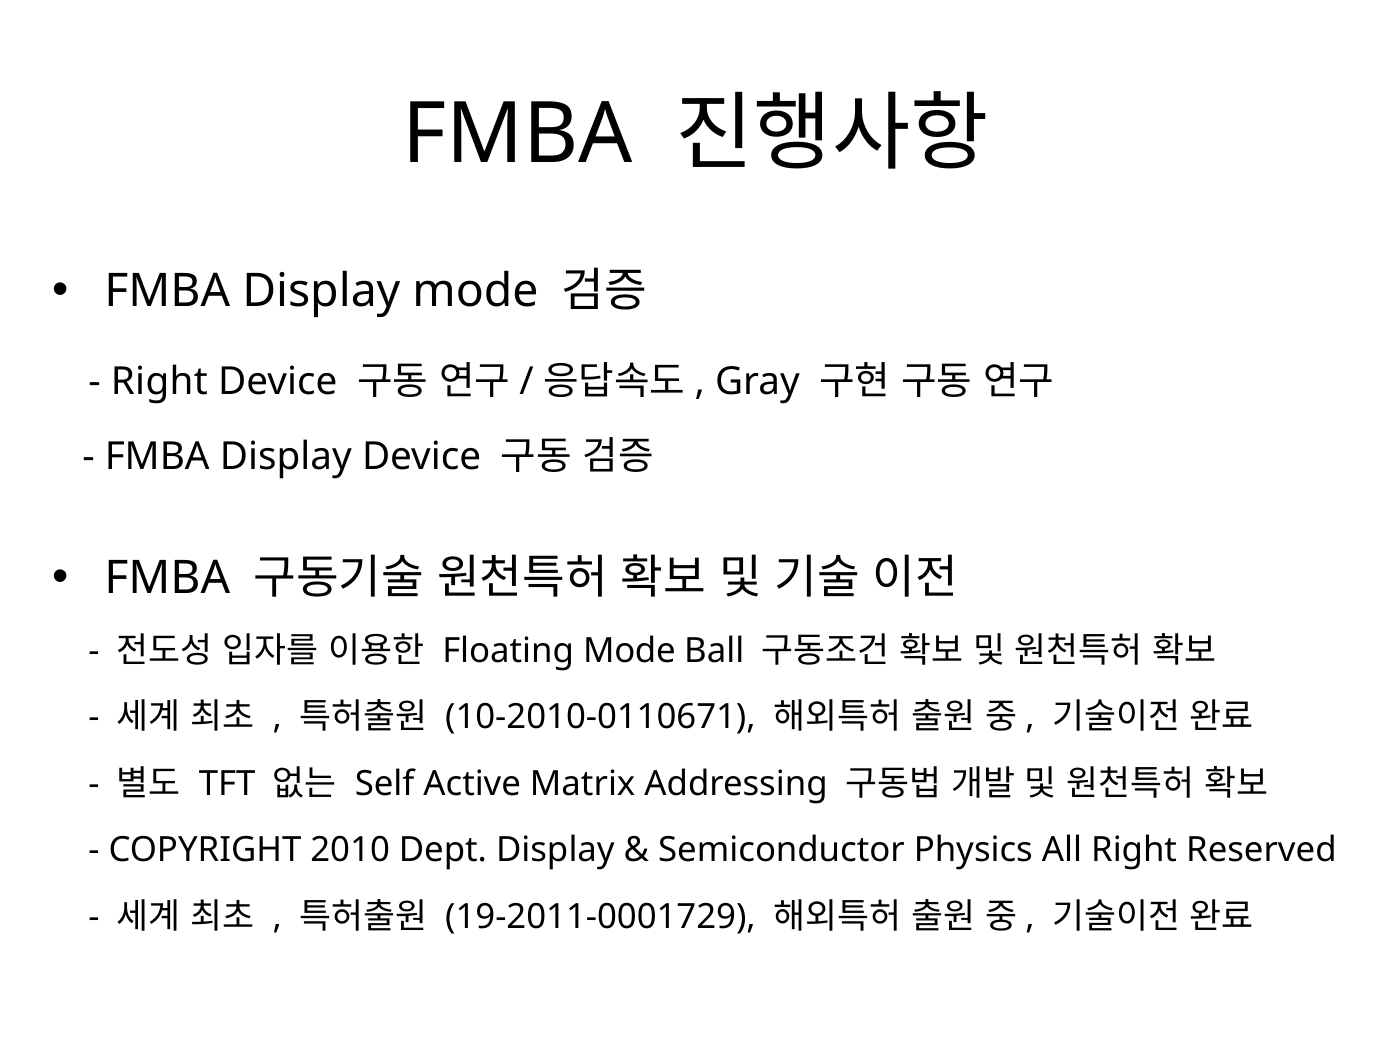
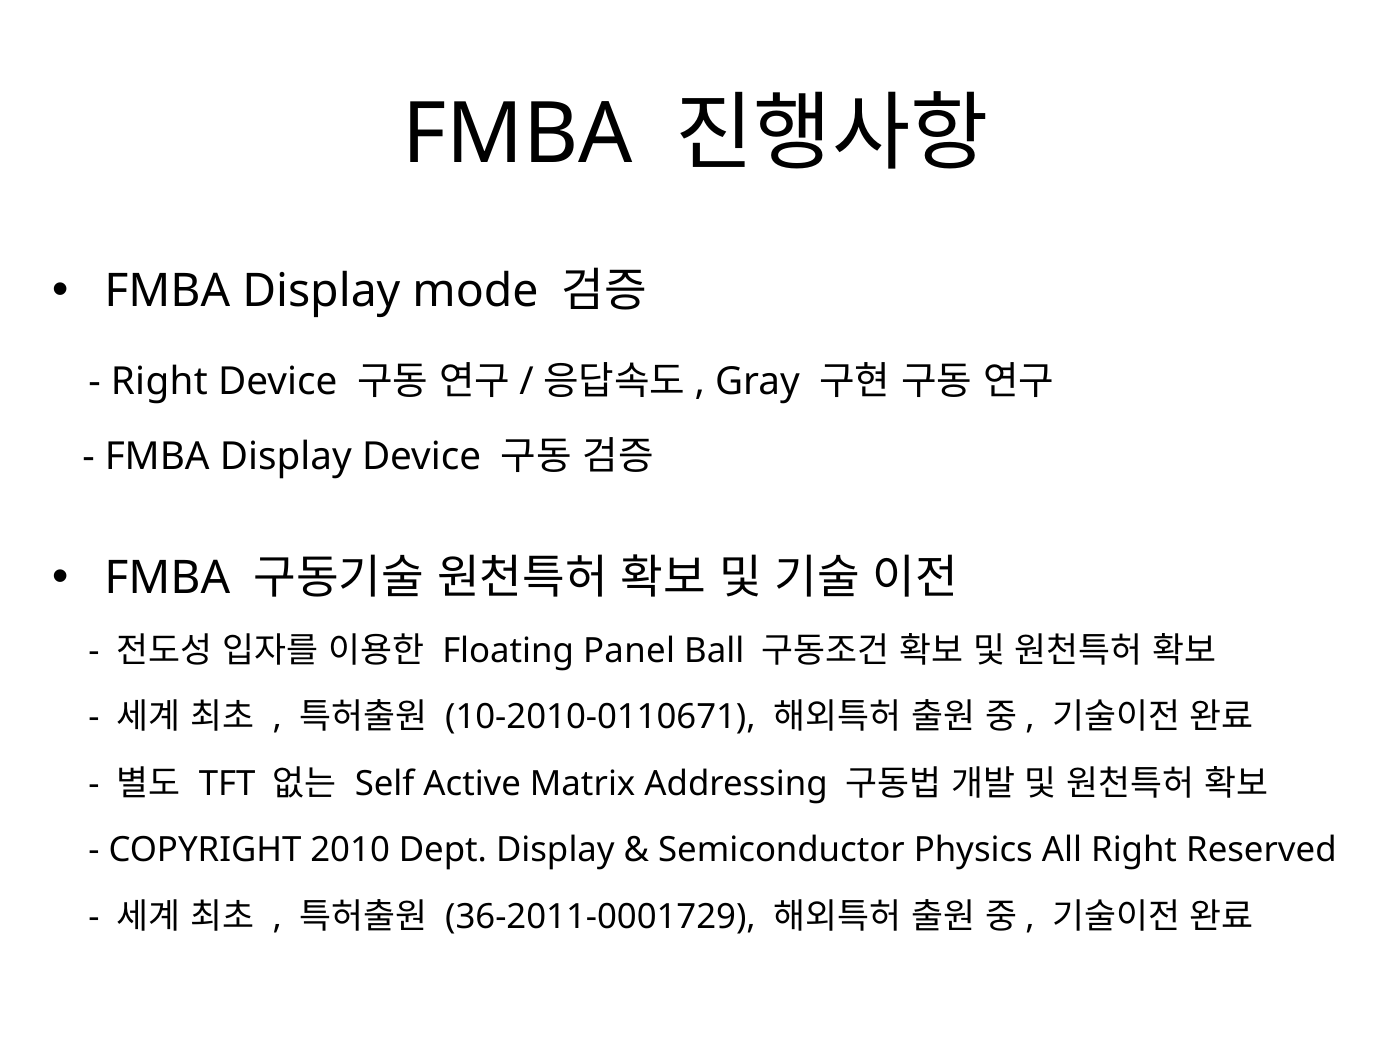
Floating Mode: Mode -> Panel (629, 651)
19-2011-0001729: 19-2011-0001729 -> 36-2011-0001729 (600, 917)
